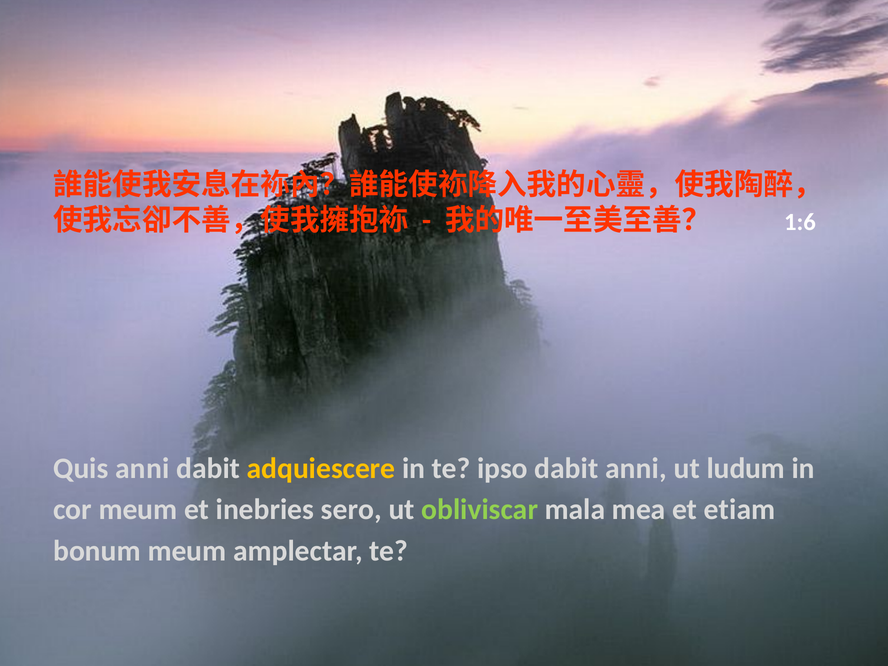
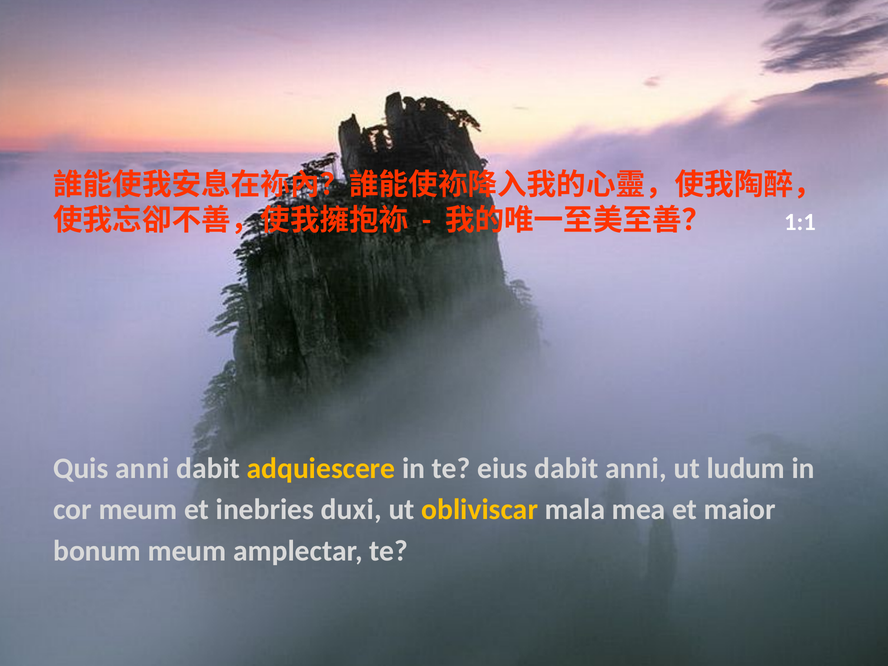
1:6: 1:6 -> 1:1 (800, 222)
ipso: ipso -> eius (502, 468)
sero: sero -> duxi (351, 510)
obliviscar colour: light green -> yellow (480, 510)
etiam: etiam -> maior (740, 510)
